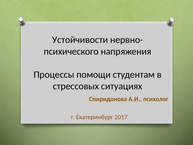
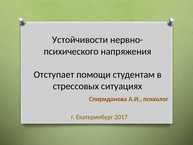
Процессы: Процессы -> Отступает (54, 74)
